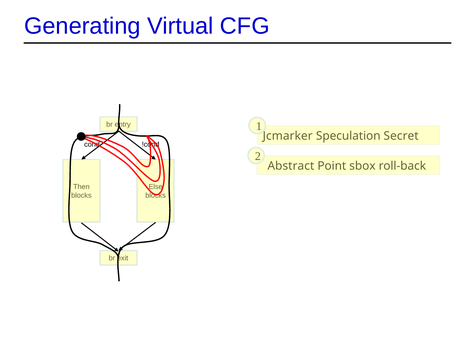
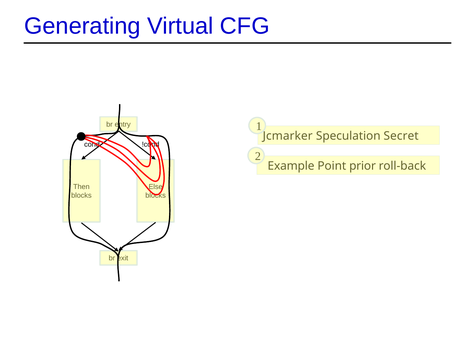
Abstract: Abstract -> Example (291, 166)
sbox: sbox -> prior (363, 166)
